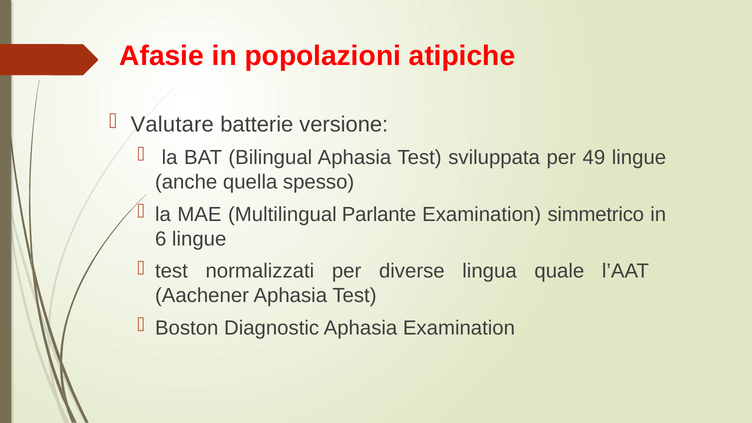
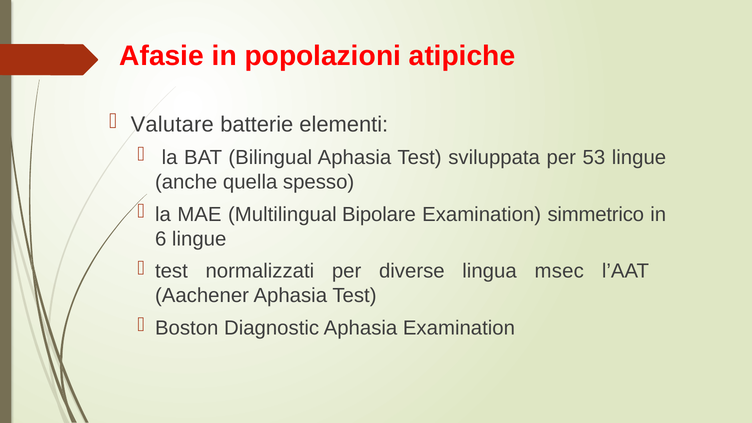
versione: versione -> elementi (344, 124)
49: 49 -> 53 (594, 158)
Parlante: Parlante -> Bipolare (379, 214)
quale: quale -> msec (559, 271)
